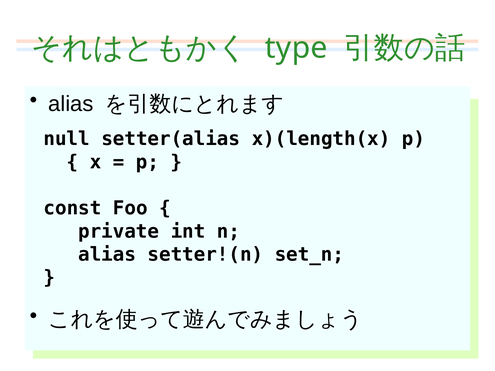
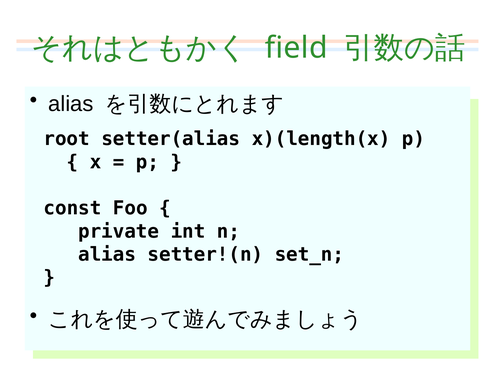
type: type -> field (296, 48)
null: null -> root (67, 139)
